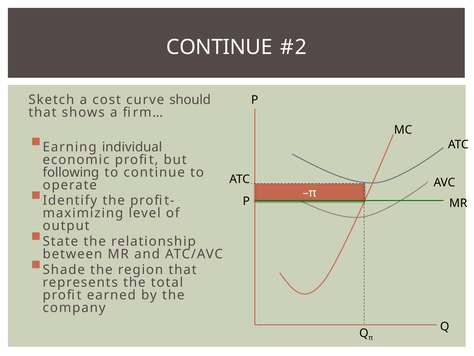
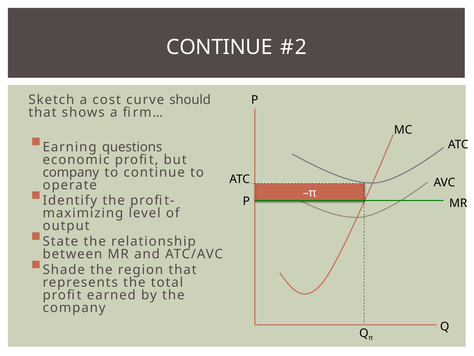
individual: individual -> questions (132, 147)
following: following -> company (71, 172)
